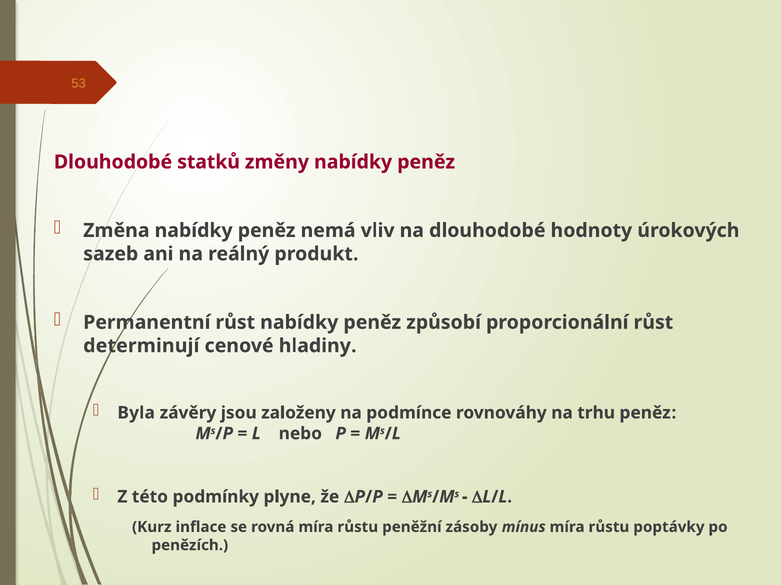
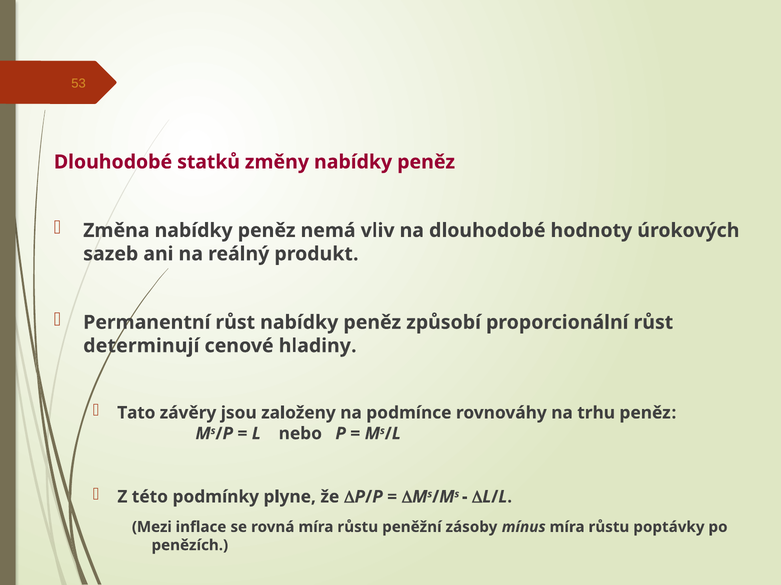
Byla: Byla -> Tato (136, 413)
Kurz: Kurz -> Mezi (152, 528)
